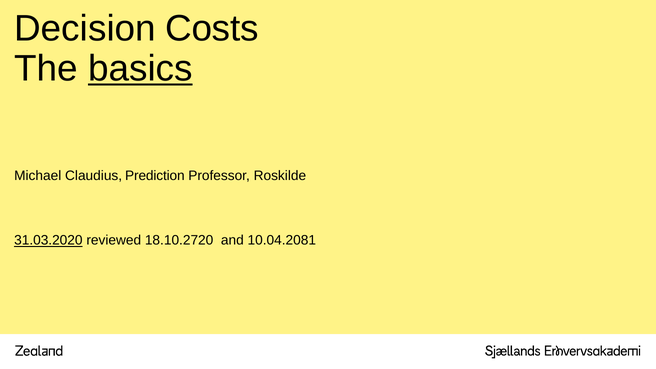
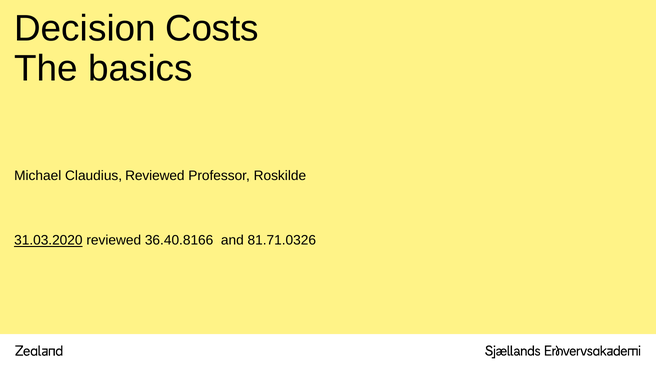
basics underline: present -> none (140, 69)
Claudius Prediction: Prediction -> Reviewed (155, 176)
18.10.2720: 18.10.2720 -> 36.40.8166 (179, 240)
10.04.2081: 10.04.2081 -> 81.71.0326 (282, 240)
